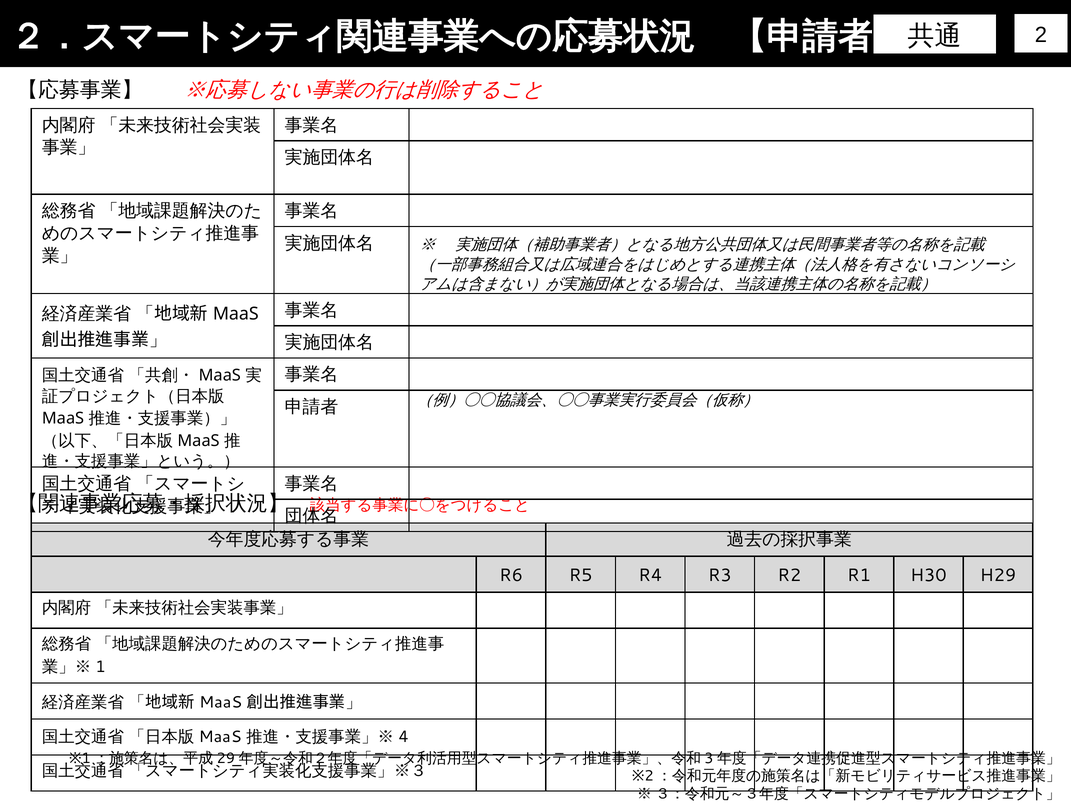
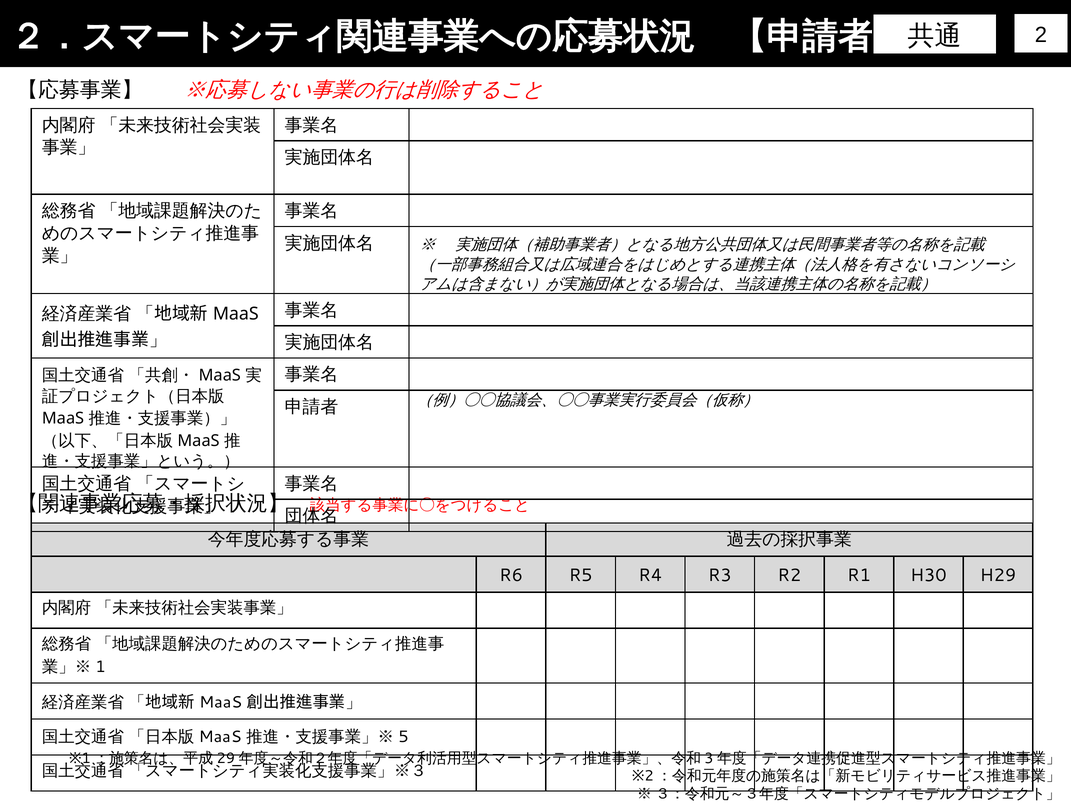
4: 4 -> 5 (403, 736)
